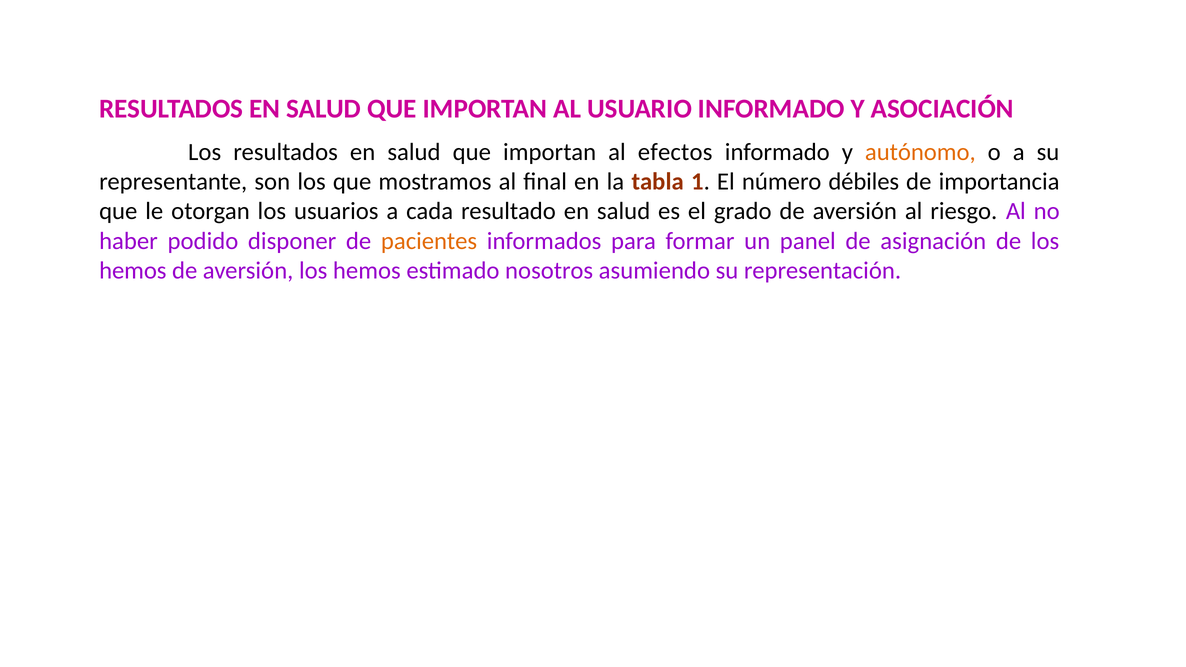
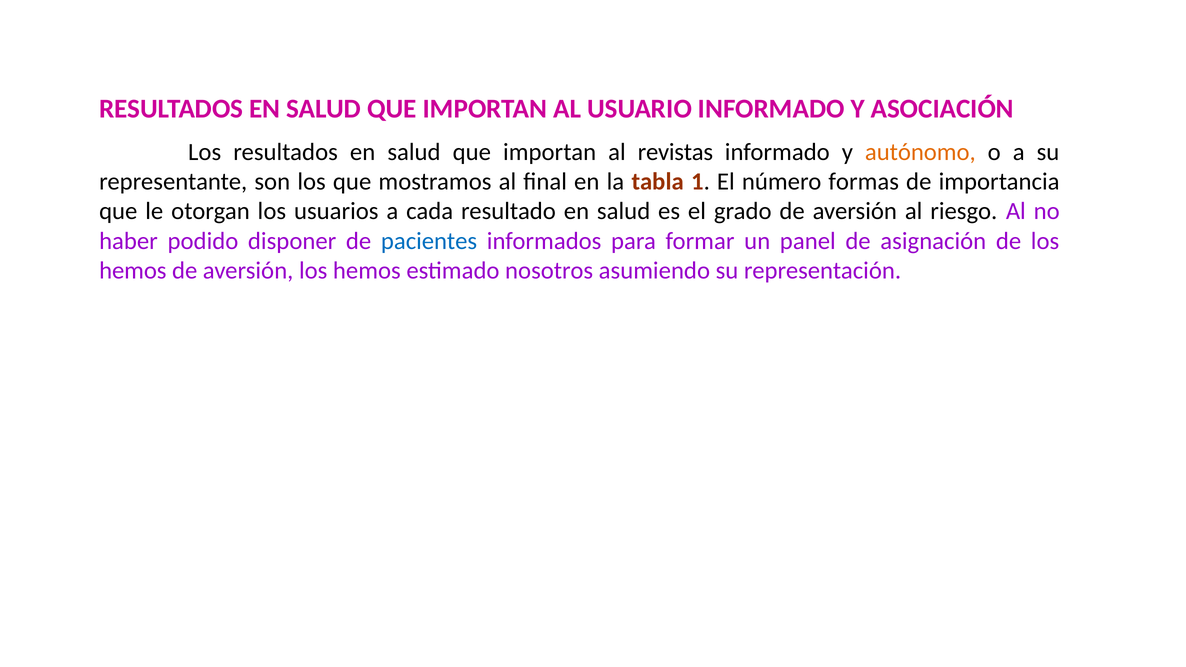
efectos: efectos -> revistas (675, 152)
débiles: débiles -> formas (864, 182)
pacientes colour: orange -> blue (429, 241)
